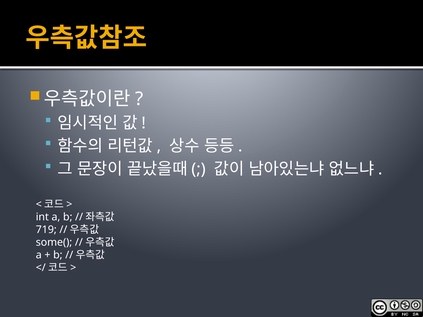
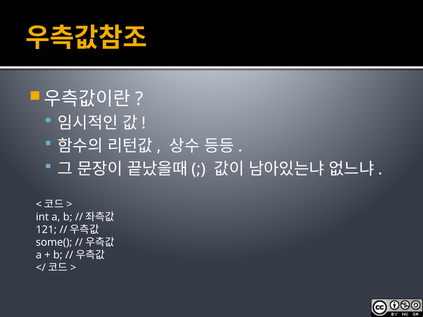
719: 719 -> 121 (46, 230)
